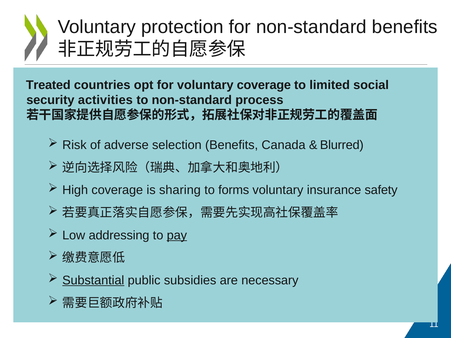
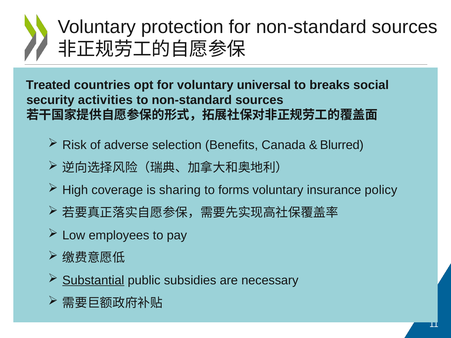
for non-standard benefits: benefits -> sources (405, 27)
voluntary coverage: coverage -> universal (264, 85)
limited: limited -> breaks (330, 85)
to non-standard process: process -> sources (259, 100)
safety: safety -> policy (381, 190)
addressing: addressing -> employees (119, 235)
pay underline: present -> none (177, 235)
